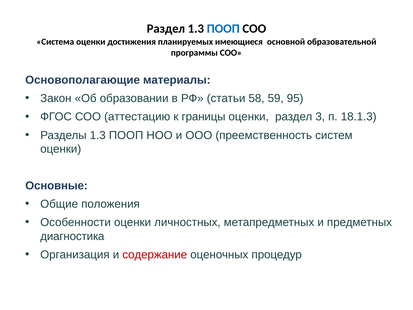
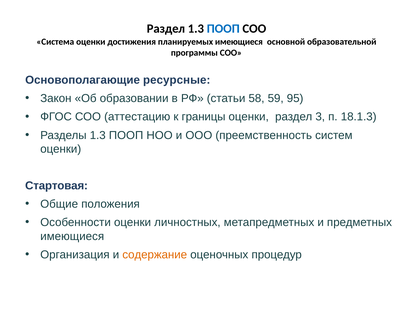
материалы: материалы -> ресурсные (177, 80)
Основные: Основные -> Стартовая (56, 186)
диагностика: диагностика -> имеющиеся (72, 236)
содержание colour: red -> orange (155, 254)
